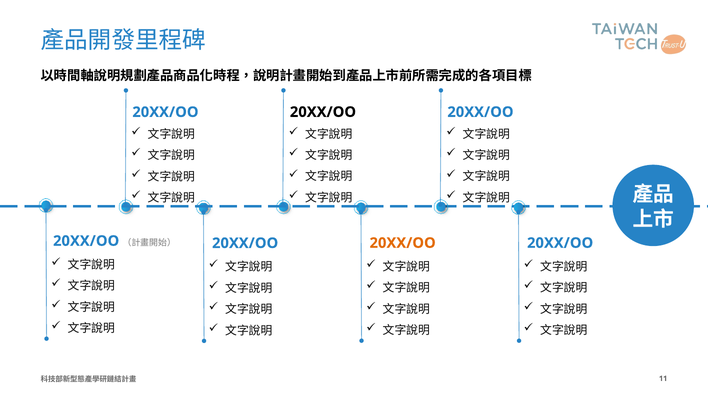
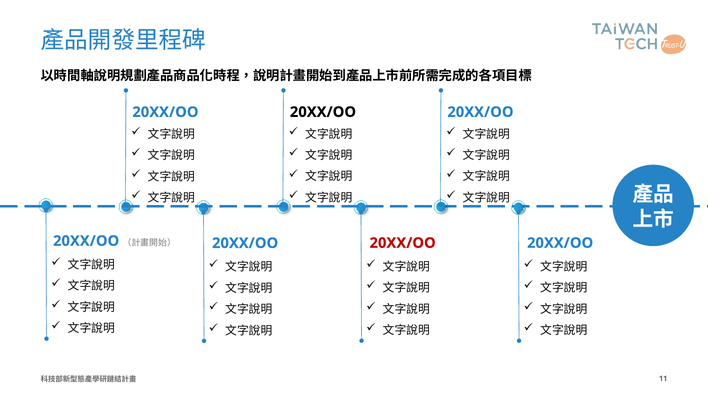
20XX/OO colour: orange -> red (403, 243)
